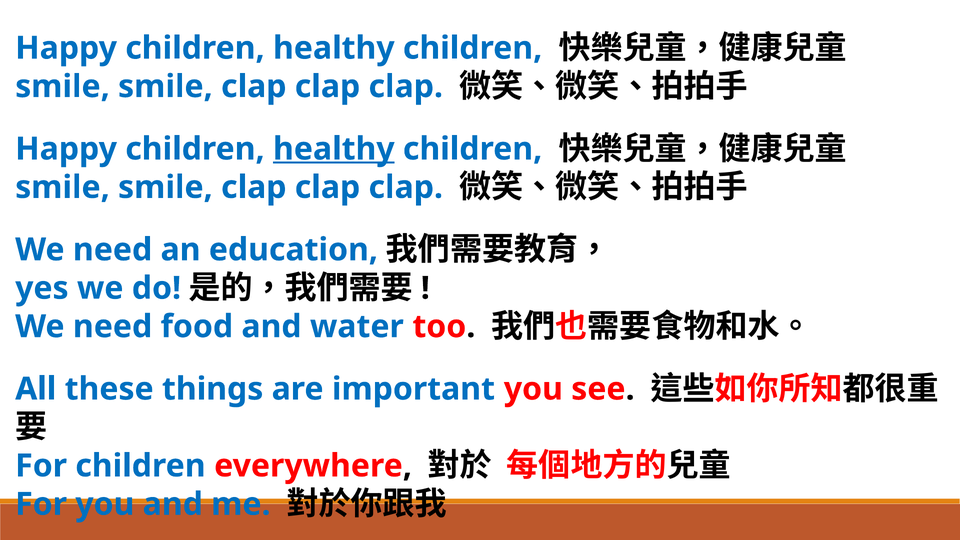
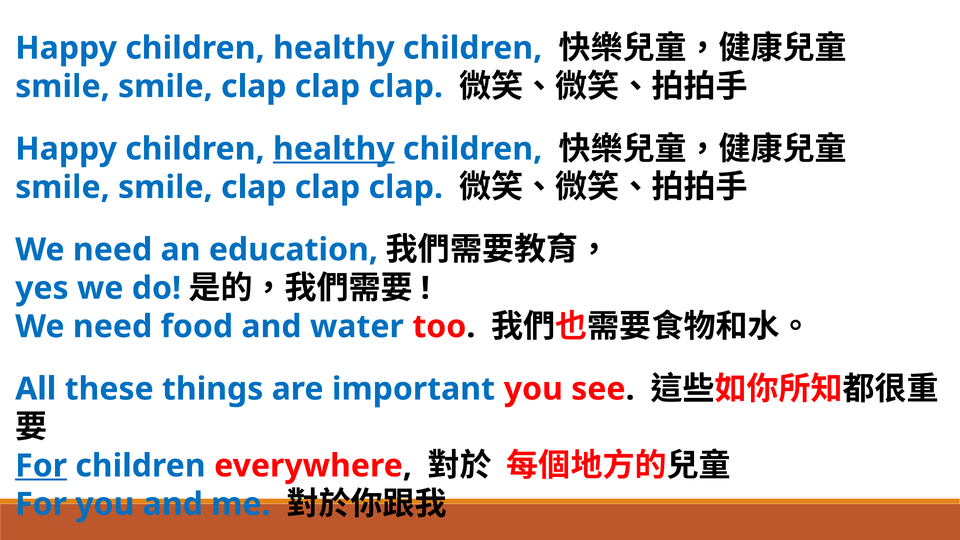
For underline: none -> present (41, 466)
